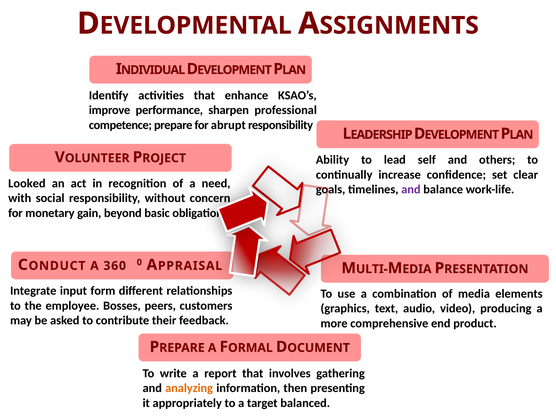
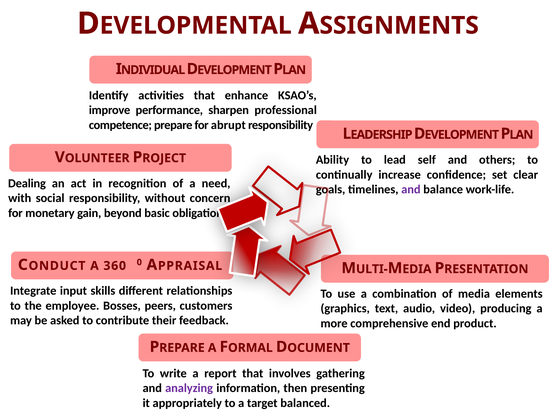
Looked: Looked -> Dealing (27, 183)
form: form -> skills (103, 291)
analyzing colour: orange -> purple (189, 388)
